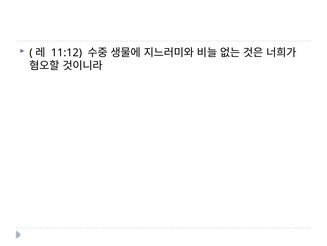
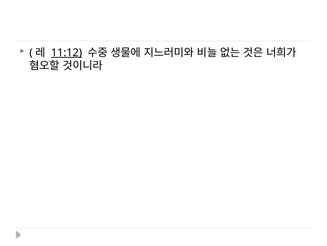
11:12 underline: none -> present (67, 53)
